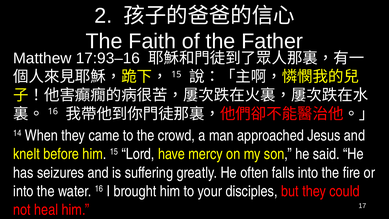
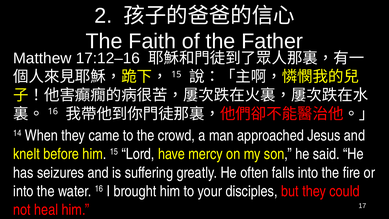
17:93–16: 17:93–16 -> 17:12–16 (108, 58)
